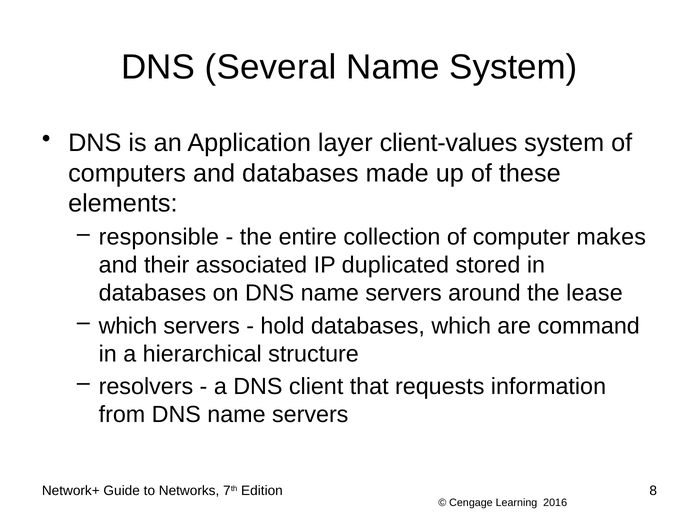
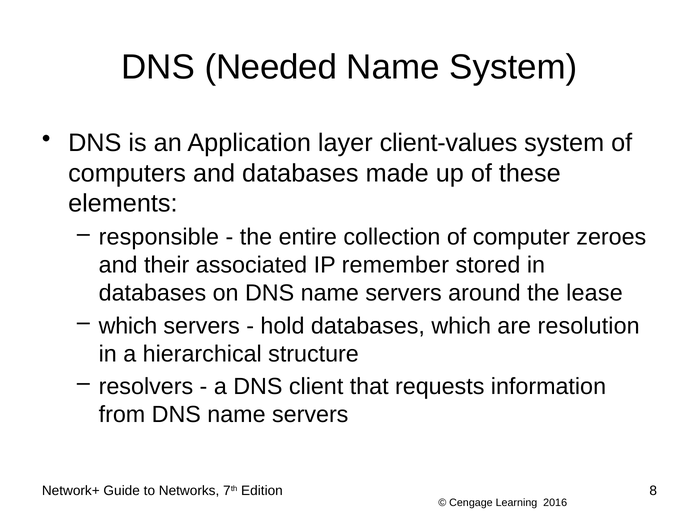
Several: Several -> Needed (271, 67)
makes: makes -> zeroes (611, 237)
duplicated: duplicated -> remember (395, 265)
command: command -> resolution (589, 325)
